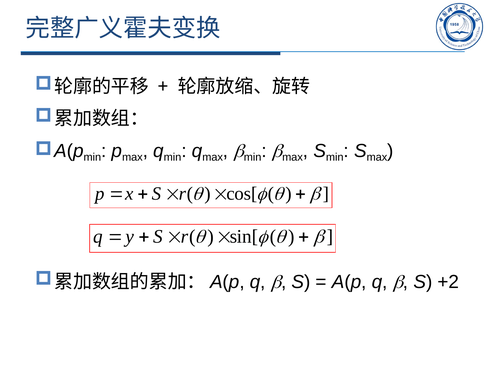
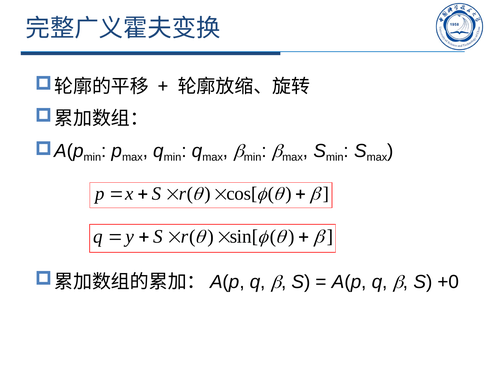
+2: +2 -> +0 (448, 282)
